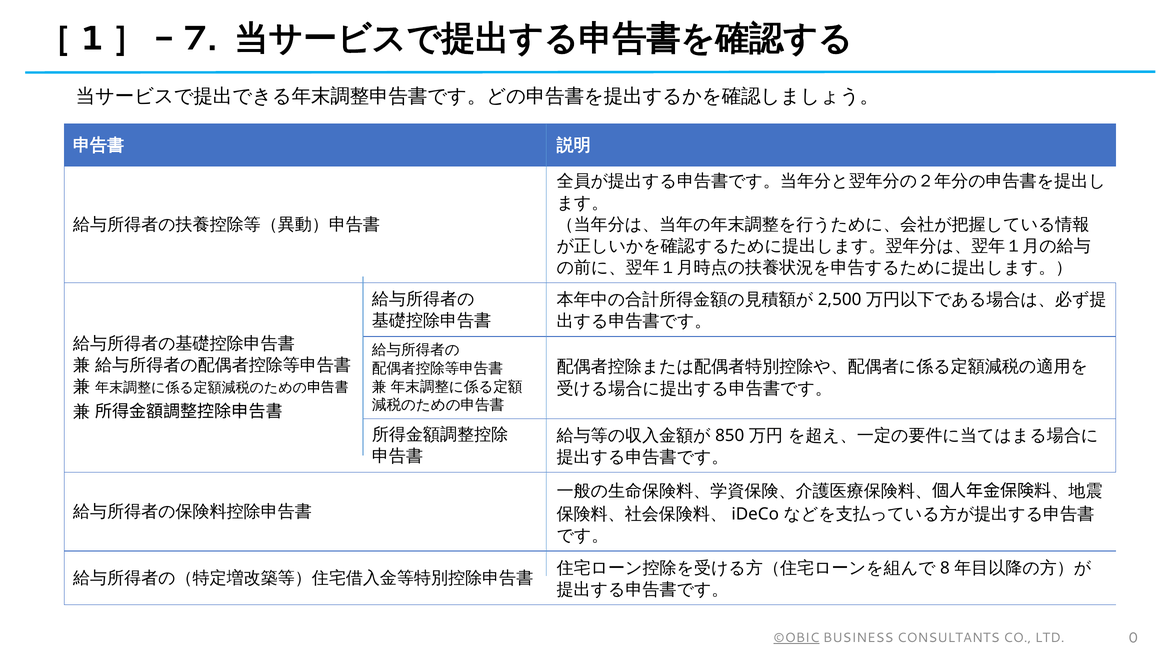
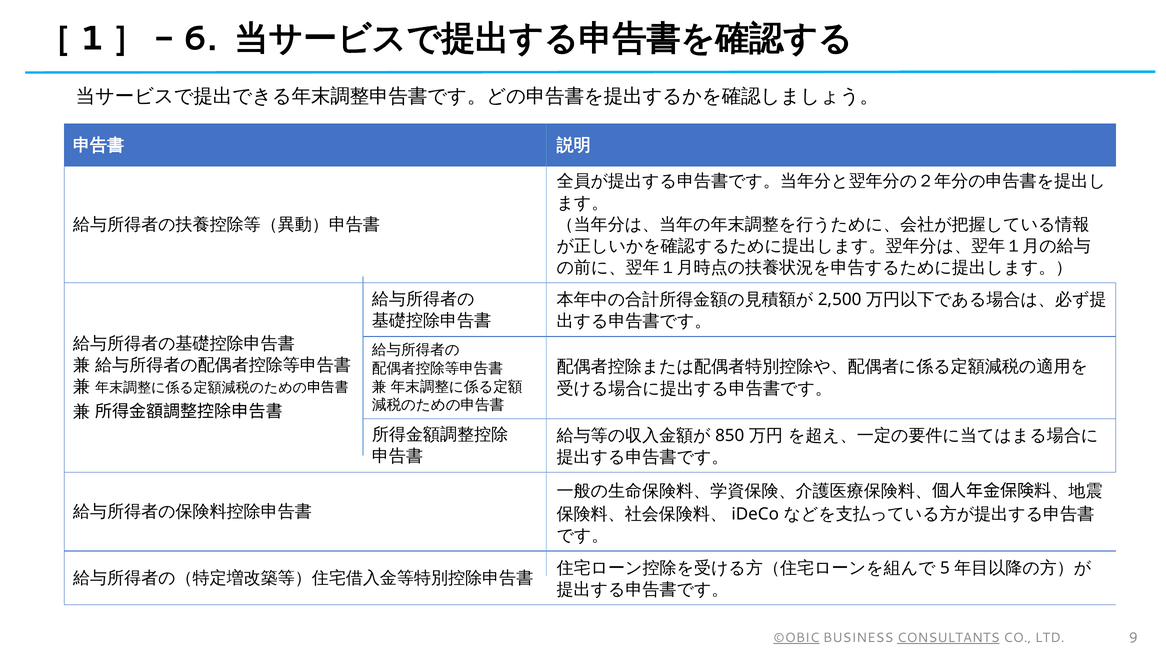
7: 7 -> 6 (200, 38)
8: 8 -> 5 (945, 568)
CONSULTANTS underline: none -> present (948, 638)
0: 0 -> 9 (1133, 638)
